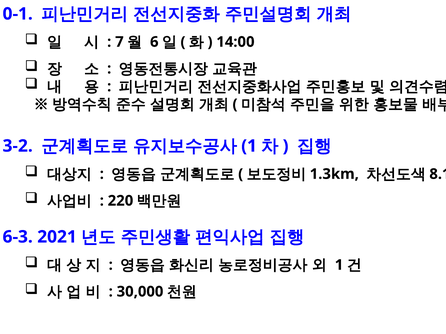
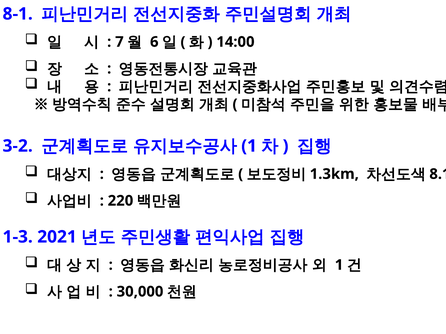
0-1: 0-1 -> 8-1 (18, 14)
6-3: 6-3 -> 1-3 (18, 237)
